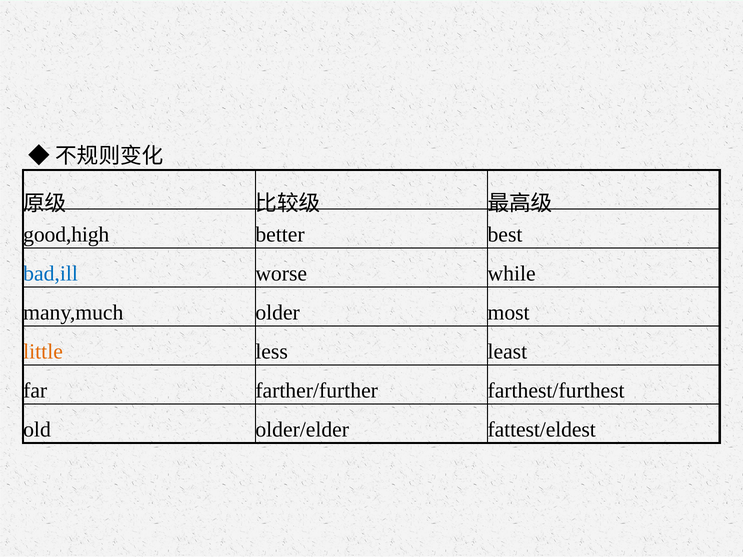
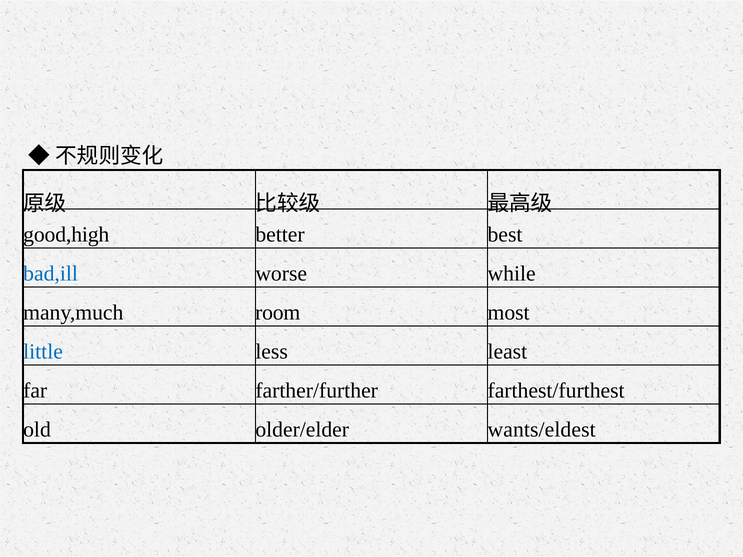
older: older -> room (278, 313)
little colour: orange -> blue (43, 352)
fattest/eldest: fattest/eldest -> wants/eldest (542, 430)
